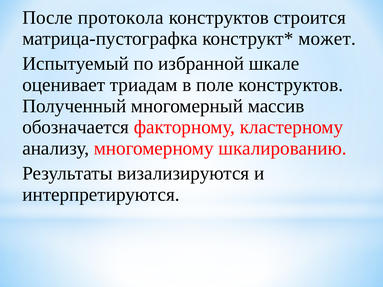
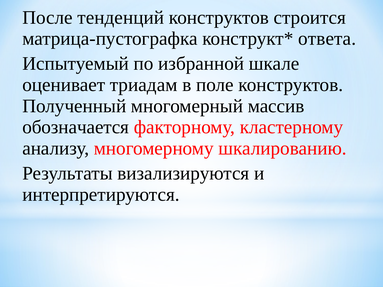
протокола: протокола -> тенденций (121, 17)
может: может -> ответа (327, 39)
